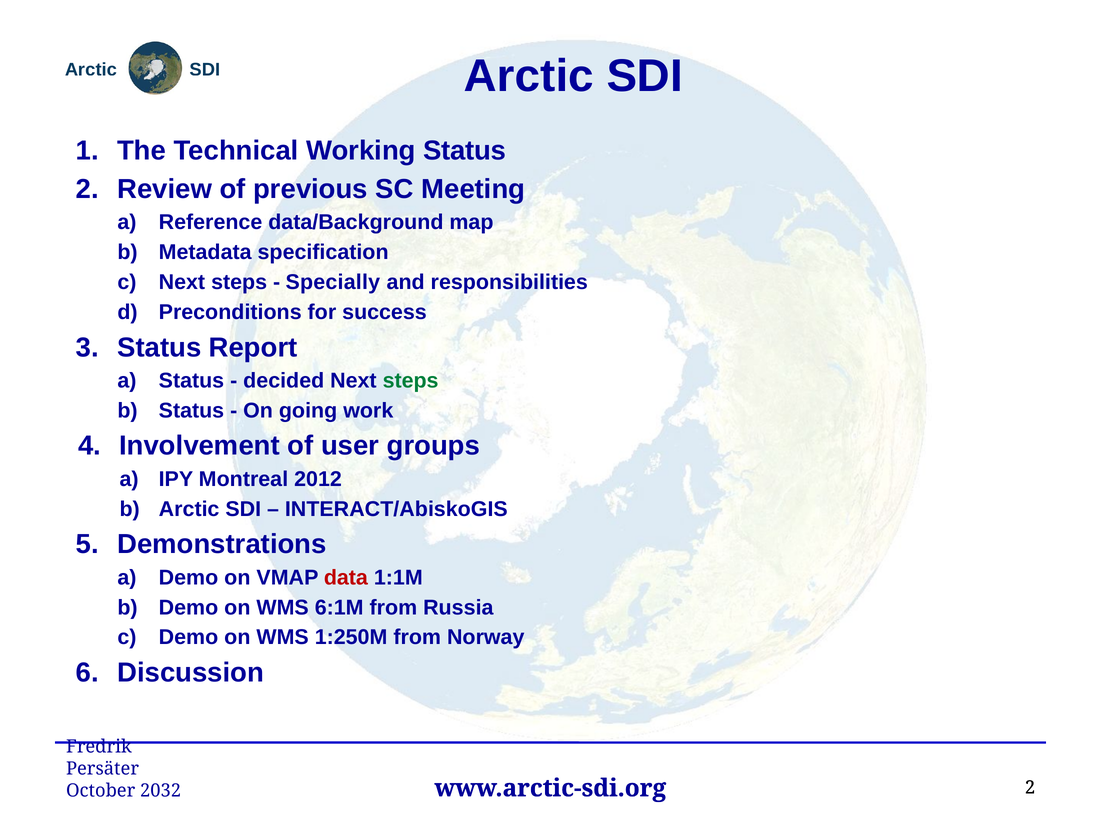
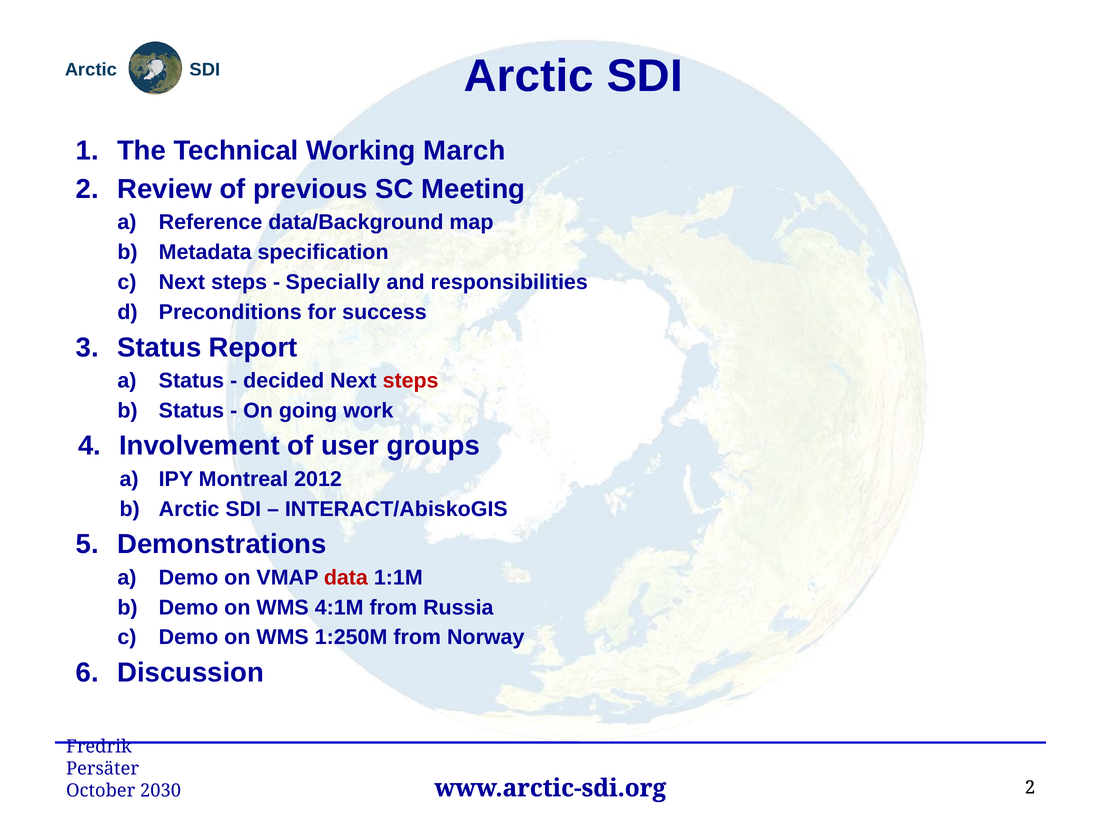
Working Status: Status -> March (464, 151)
steps colour: green -> red (411, 381)
6:1M: 6:1M -> 4:1M (339, 608)
2032: 2032 -> 2030 (161, 792)
